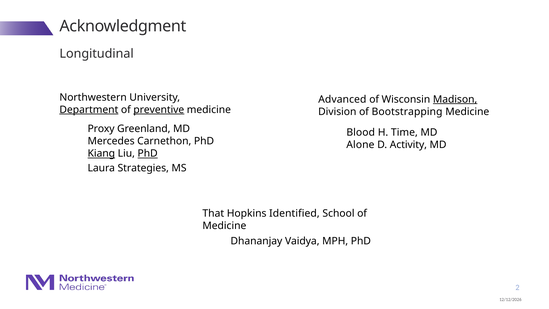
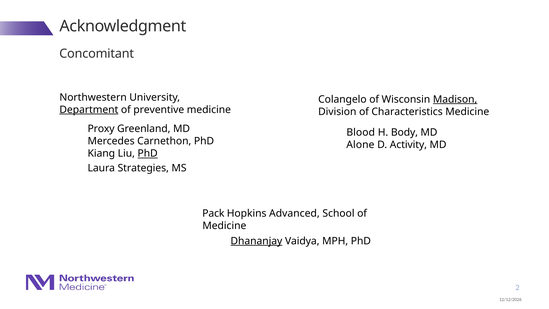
Longitudinal: Longitudinal -> Concomitant (97, 54)
Advanced: Advanced -> Colangelo (342, 99)
preventive underline: present -> none (159, 110)
Bootstrapping: Bootstrapping -> Characteristics (407, 112)
Time: Time -> Body (404, 132)
Kiang underline: present -> none (101, 153)
That: That -> Pack (213, 213)
Identified: Identified -> Advanced (294, 213)
Dhananjay underline: none -> present (256, 241)
